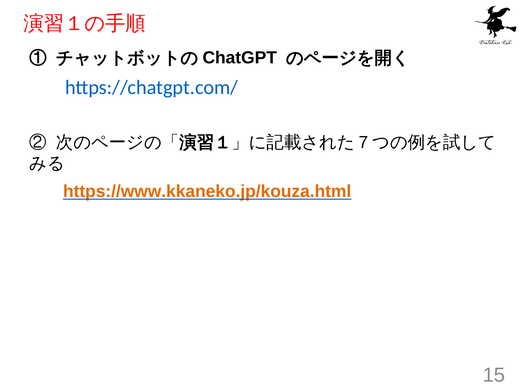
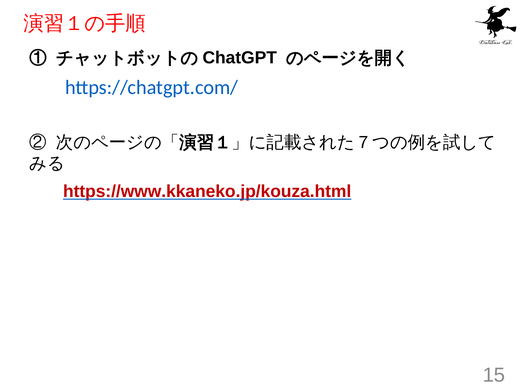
https://www.kkaneko.jp/kouza.html colour: orange -> red (207, 191)
